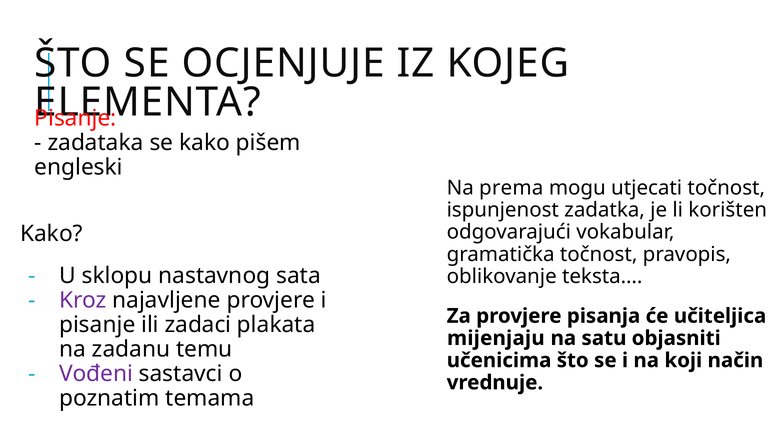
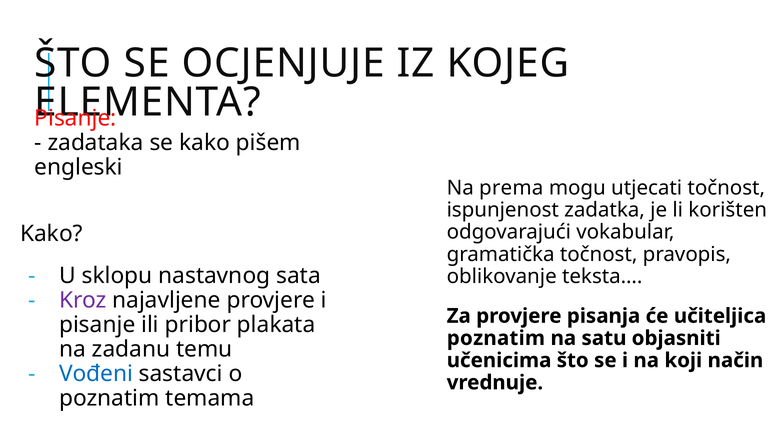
zadaci: zadaci -> pribor (198, 325)
mijenjaju: mijenjaju -> poznatim (496, 339)
Vođeni colour: purple -> blue (96, 375)
